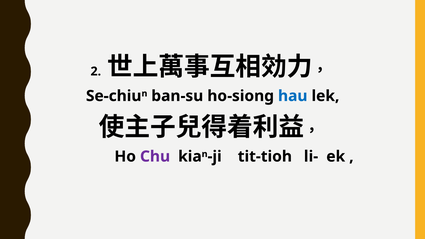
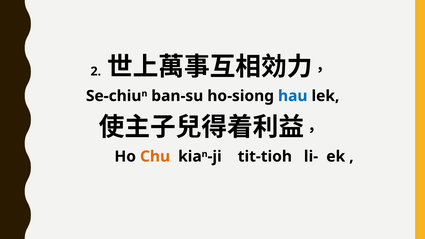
Chu colour: purple -> orange (155, 157)
